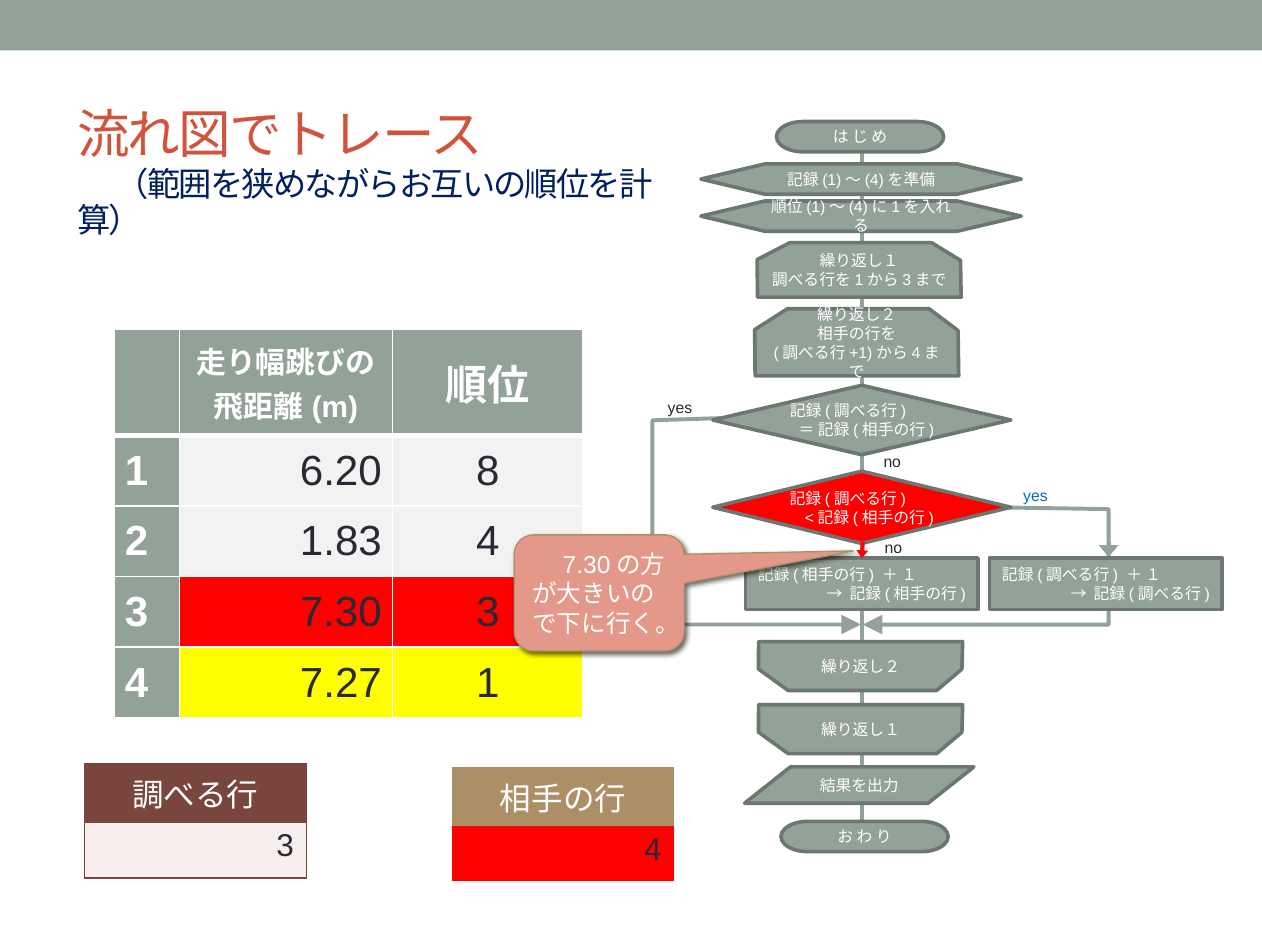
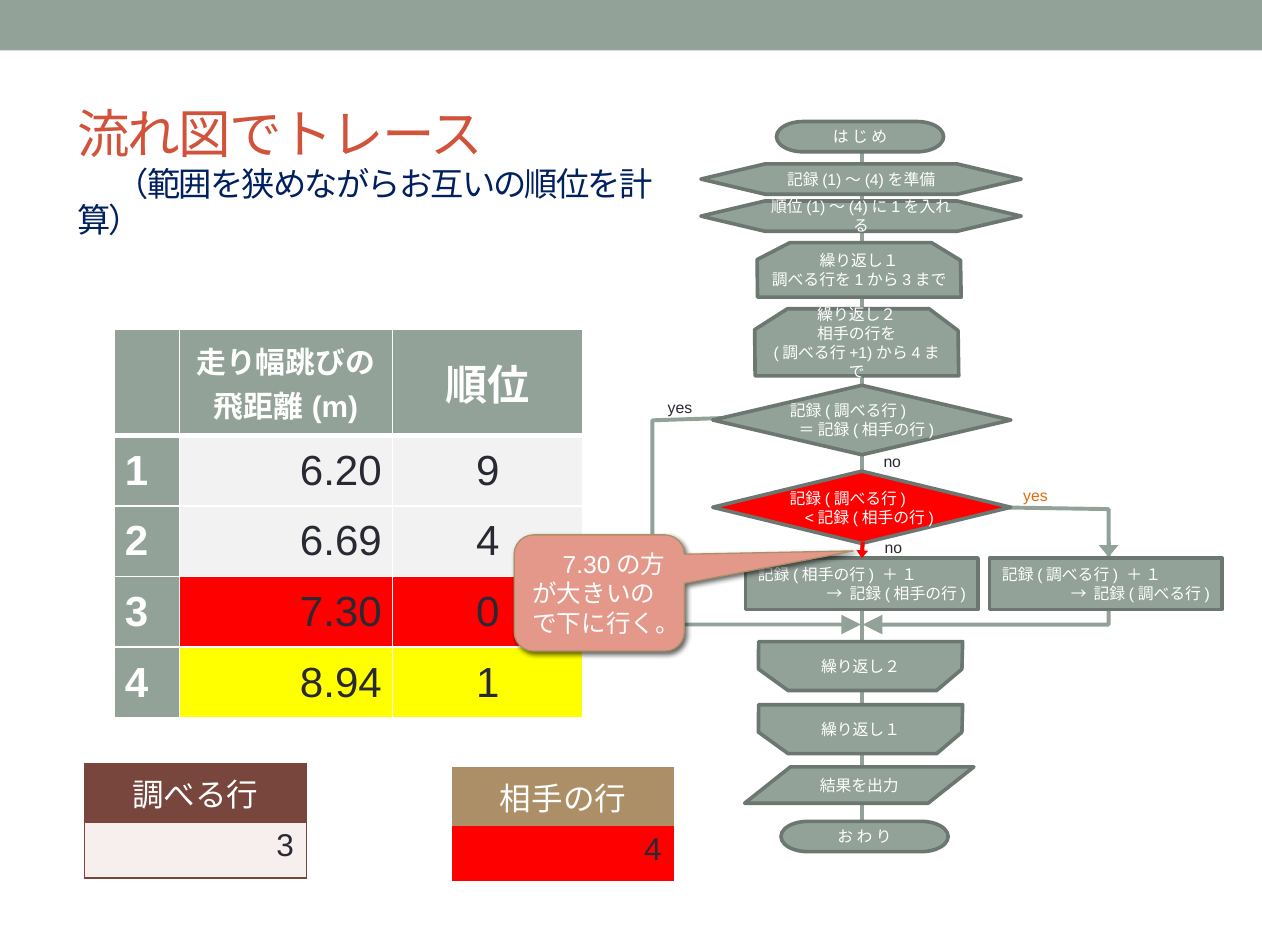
8: 8 -> 9 (488, 472)
yes colour: blue -> orange (1035, 496)
1.83: 1.83 -> 6.69 (341, 542)
7.30 3: 3 -> 0 (488, 613)
7.27: 7.27 -> 8.94 (341, 684)
